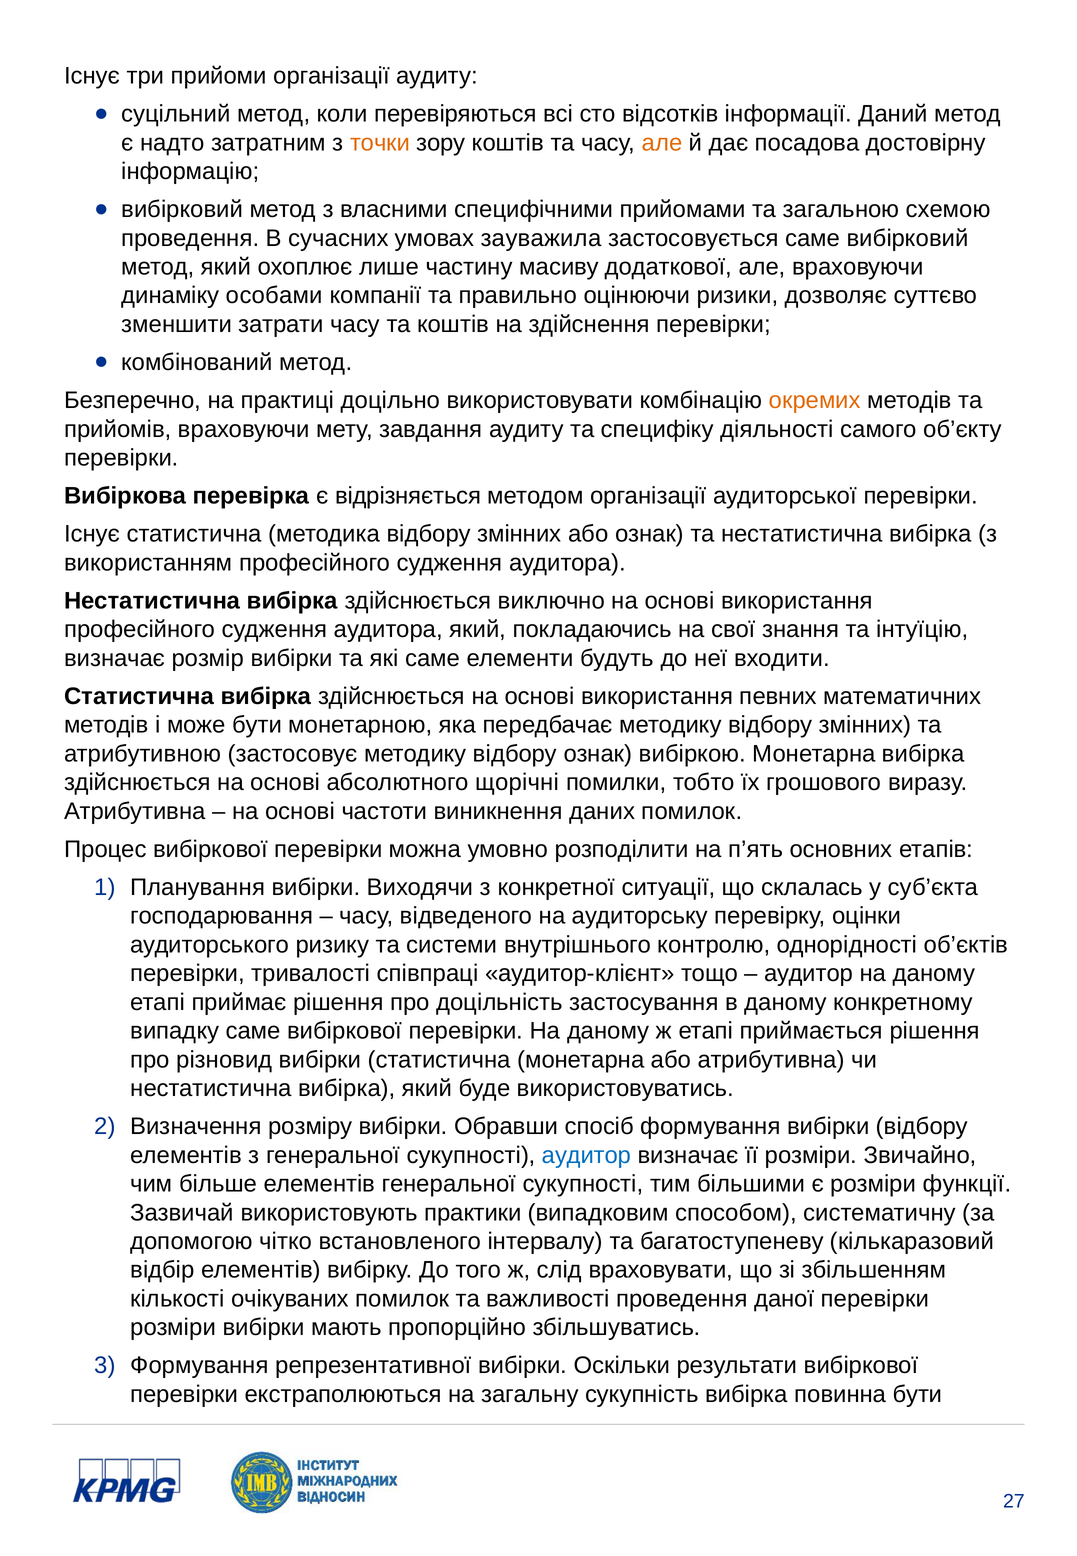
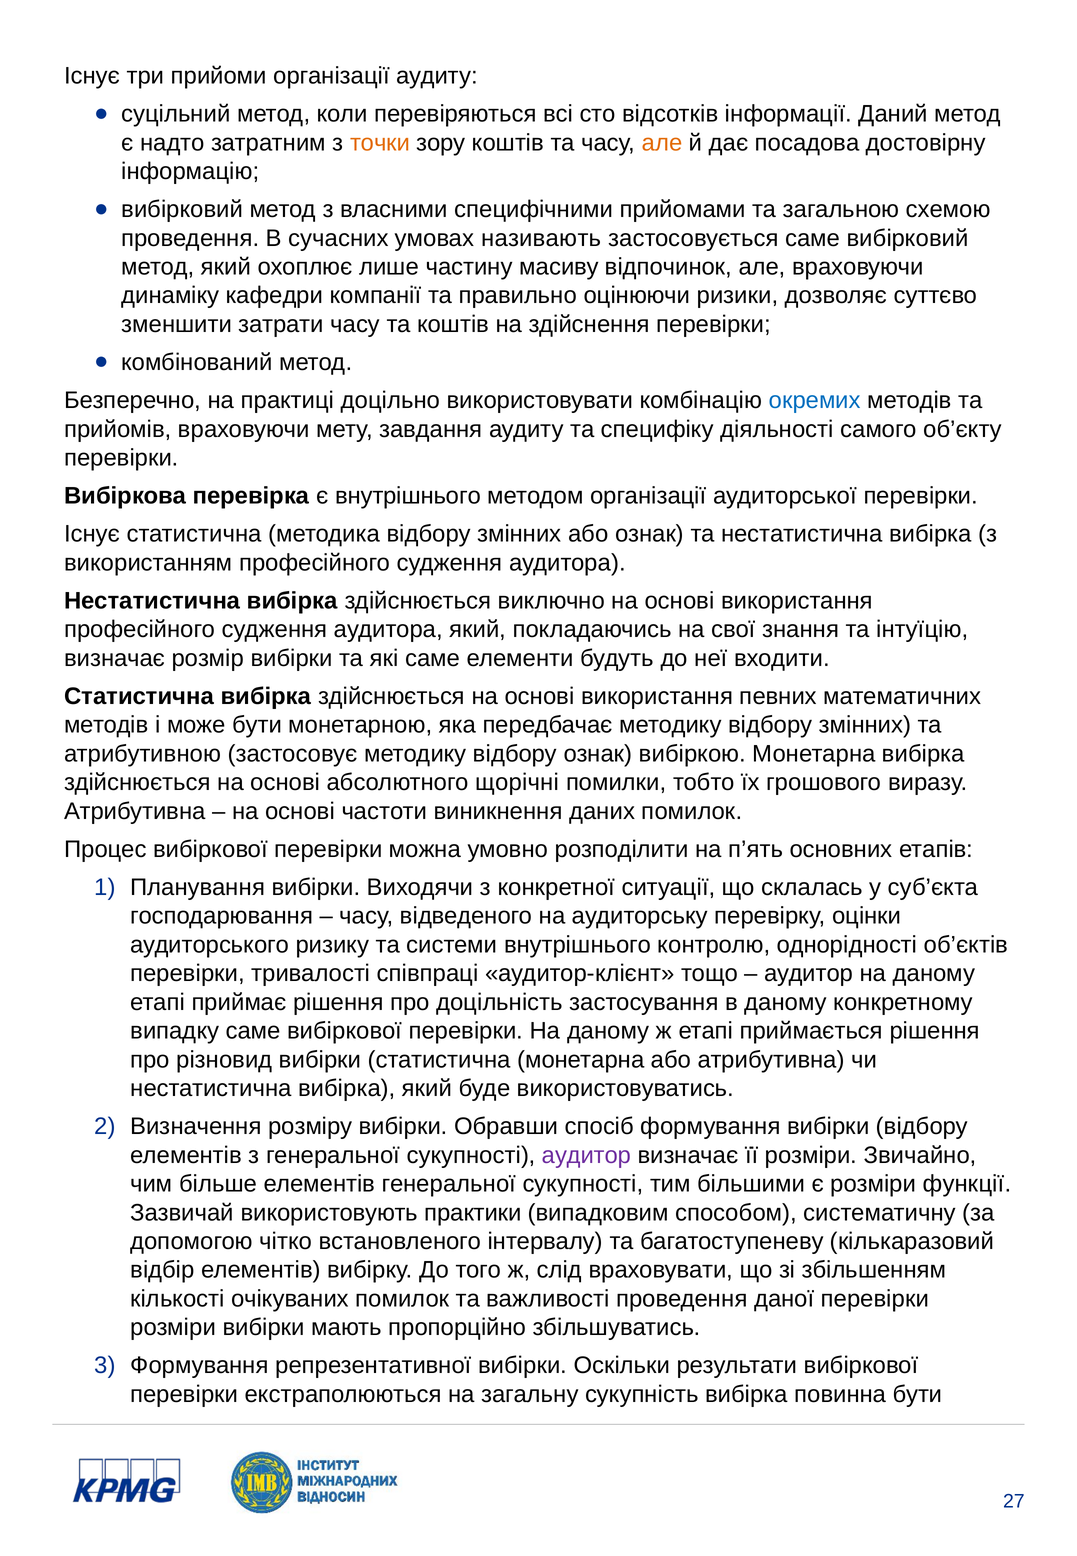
зауважила: зауважила -> називають (541, 238)
додаткової: додаткової -> відпочинок (668, 267)
особами: особами -> кафедри (274, 296)
окремих colour: orange -> blue (815, 400)
є відрізняється: відрізняється -> внутрішнього (408, 496)
аудитор colour: blue -> purple (586, 1155)
